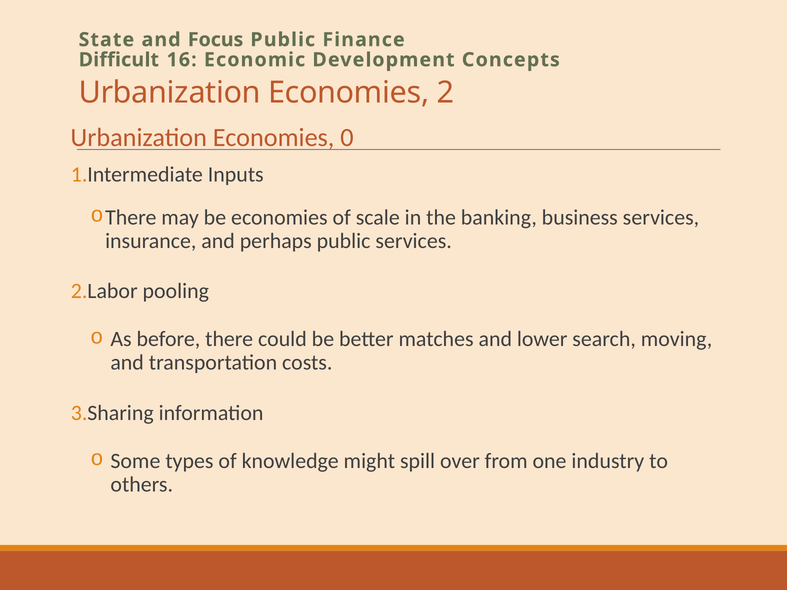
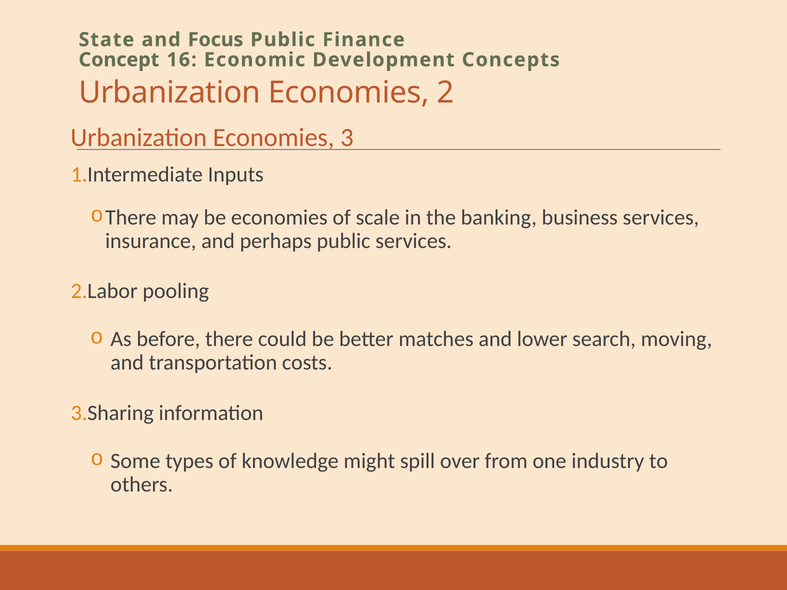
Difficult: Difficult -> Concept (119, 60)
0: 0 -> 3 (347, 138)
